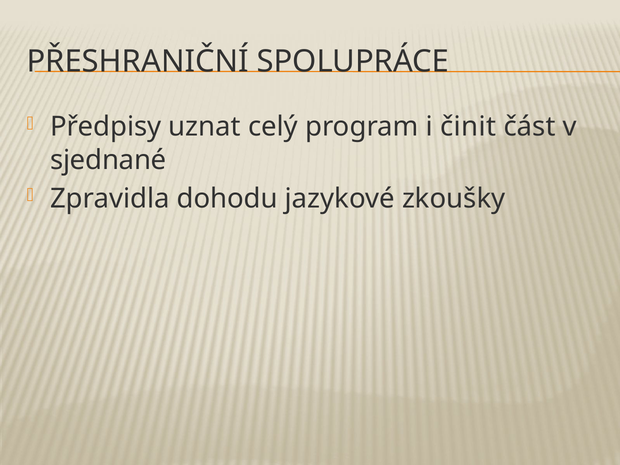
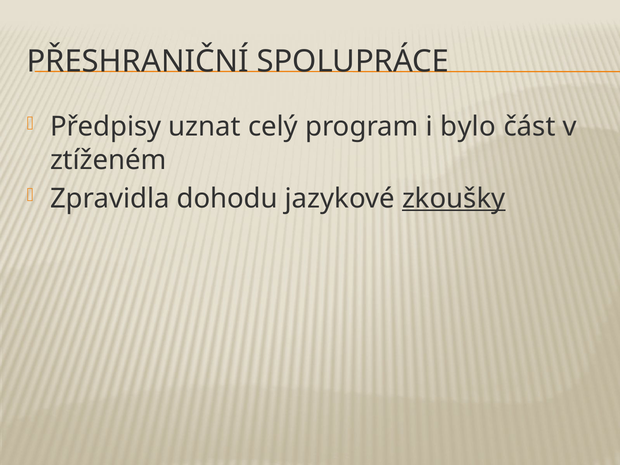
činit: činit -> bylo (468, 127)
sjednané: sjednané -> ztíženém (108, 160)
zkoušky underline: none -> present (454, 199)
